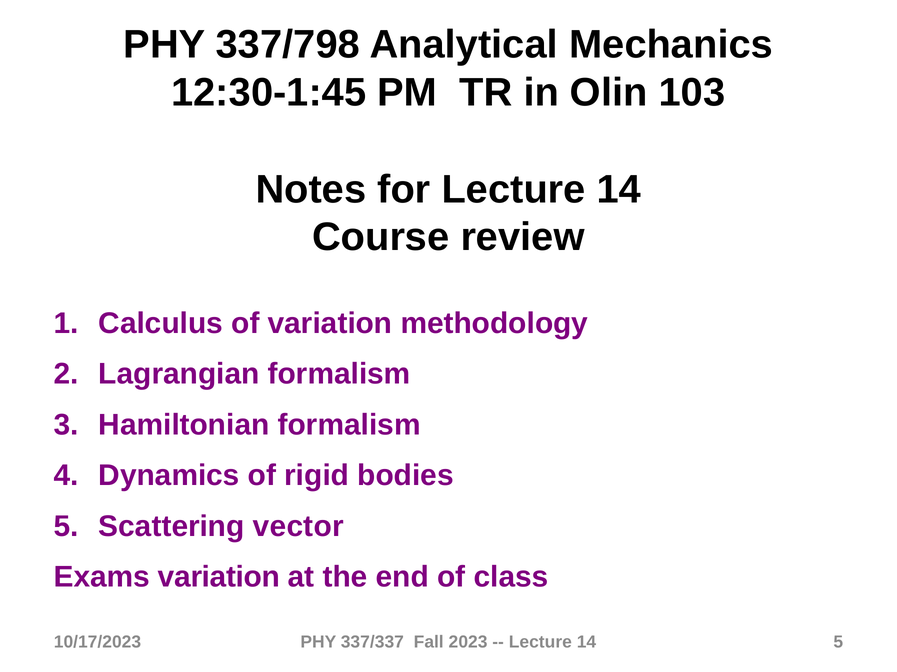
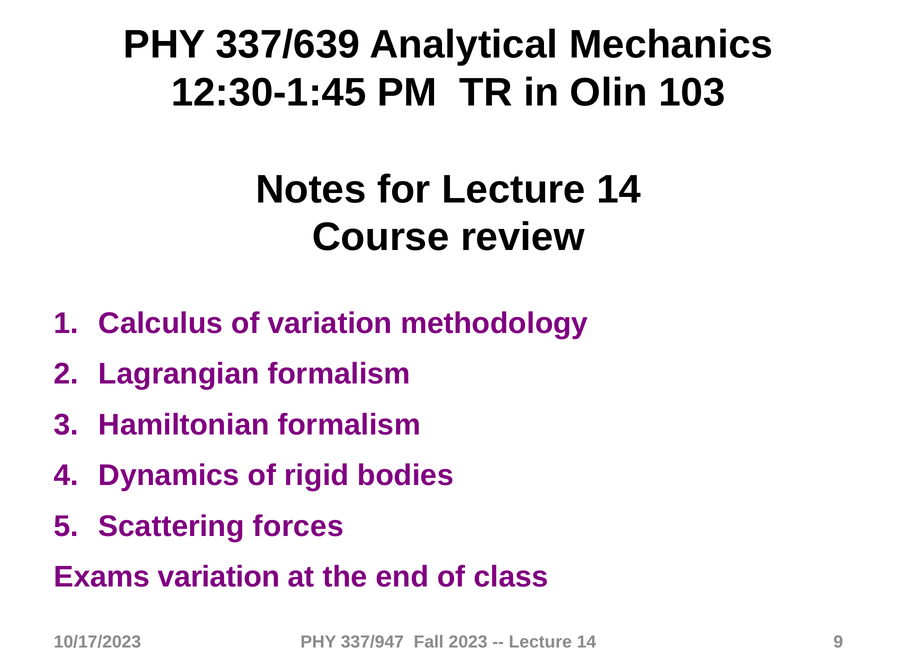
337/798: 337/798 -> 337/639 (288, 45)
vector: vector -> forces (298, 527)
337/337: 337/337 -> 337/947 (372, 643)
14 5: 5 -> 9 (838, 643)
